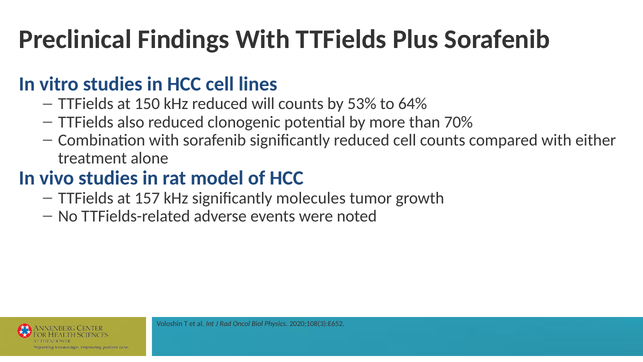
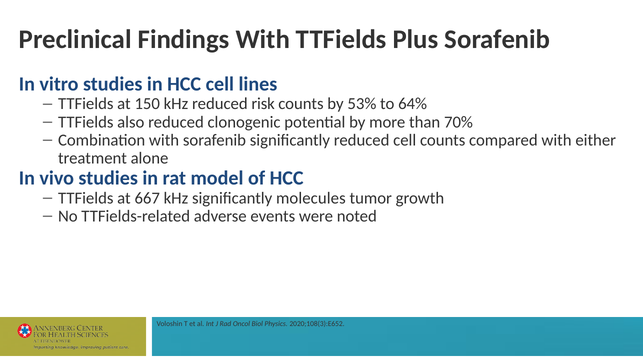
will: will -> risk (263, 104)
157: 157 -> 667 (147, 198)
